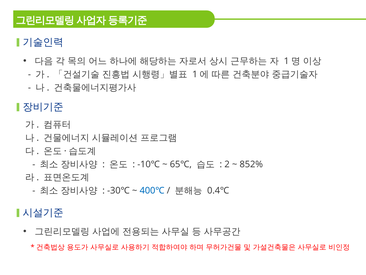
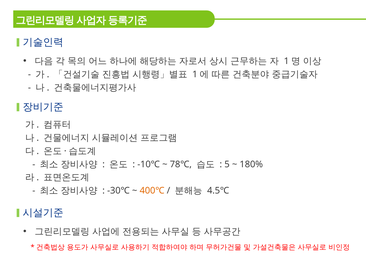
65℃: 65℃ -> 78℃ (181, 164)
2: 2 -> 5 (227, 164)
852%: 852% -> 180% (251, 164)
400℃ colour: blue -> orange (152, 190)
0.4℃: 0.4℃ -> 4.5℃ (218, 190)
